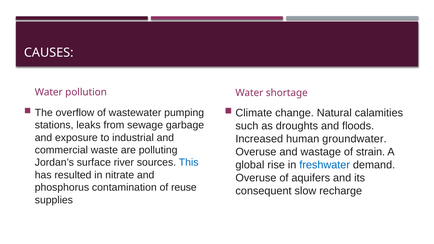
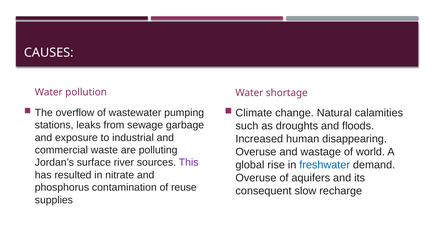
groundwater: groundwater -> disappearing (355, 139)
strain: strain -> world (370, 152)
This colour: blue -> purple (189, 163)
